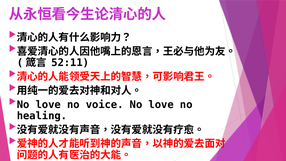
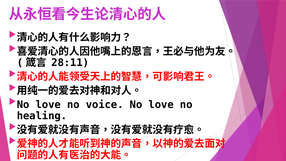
52:11: 52:11 -> 28:11 (70, 63)
